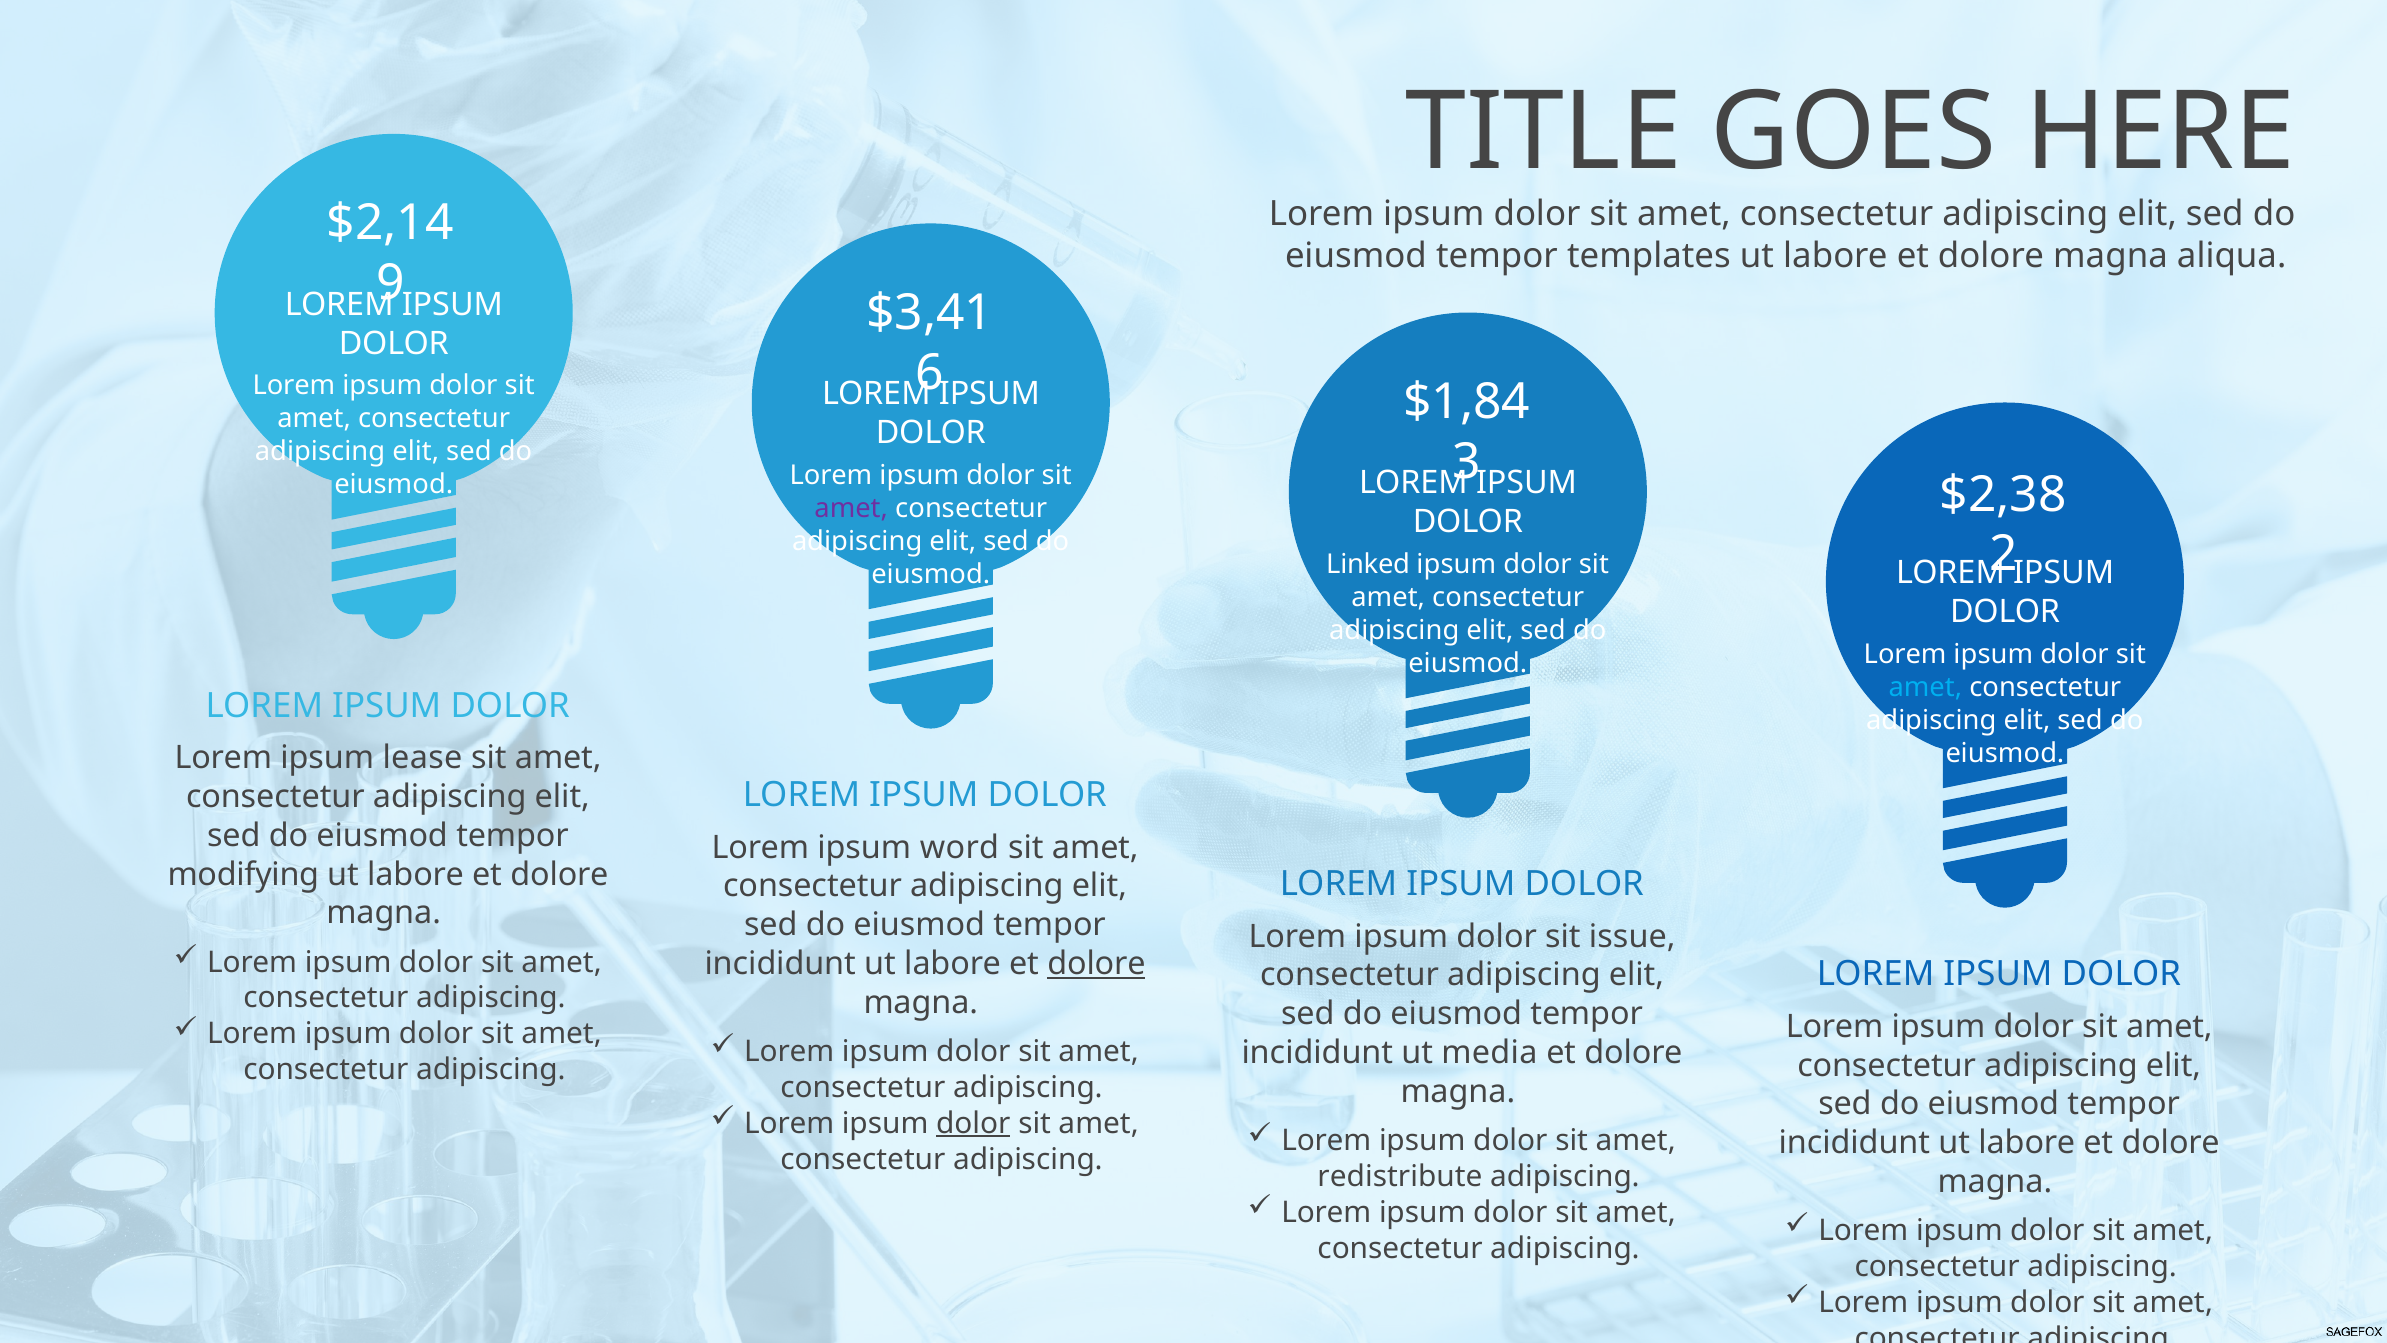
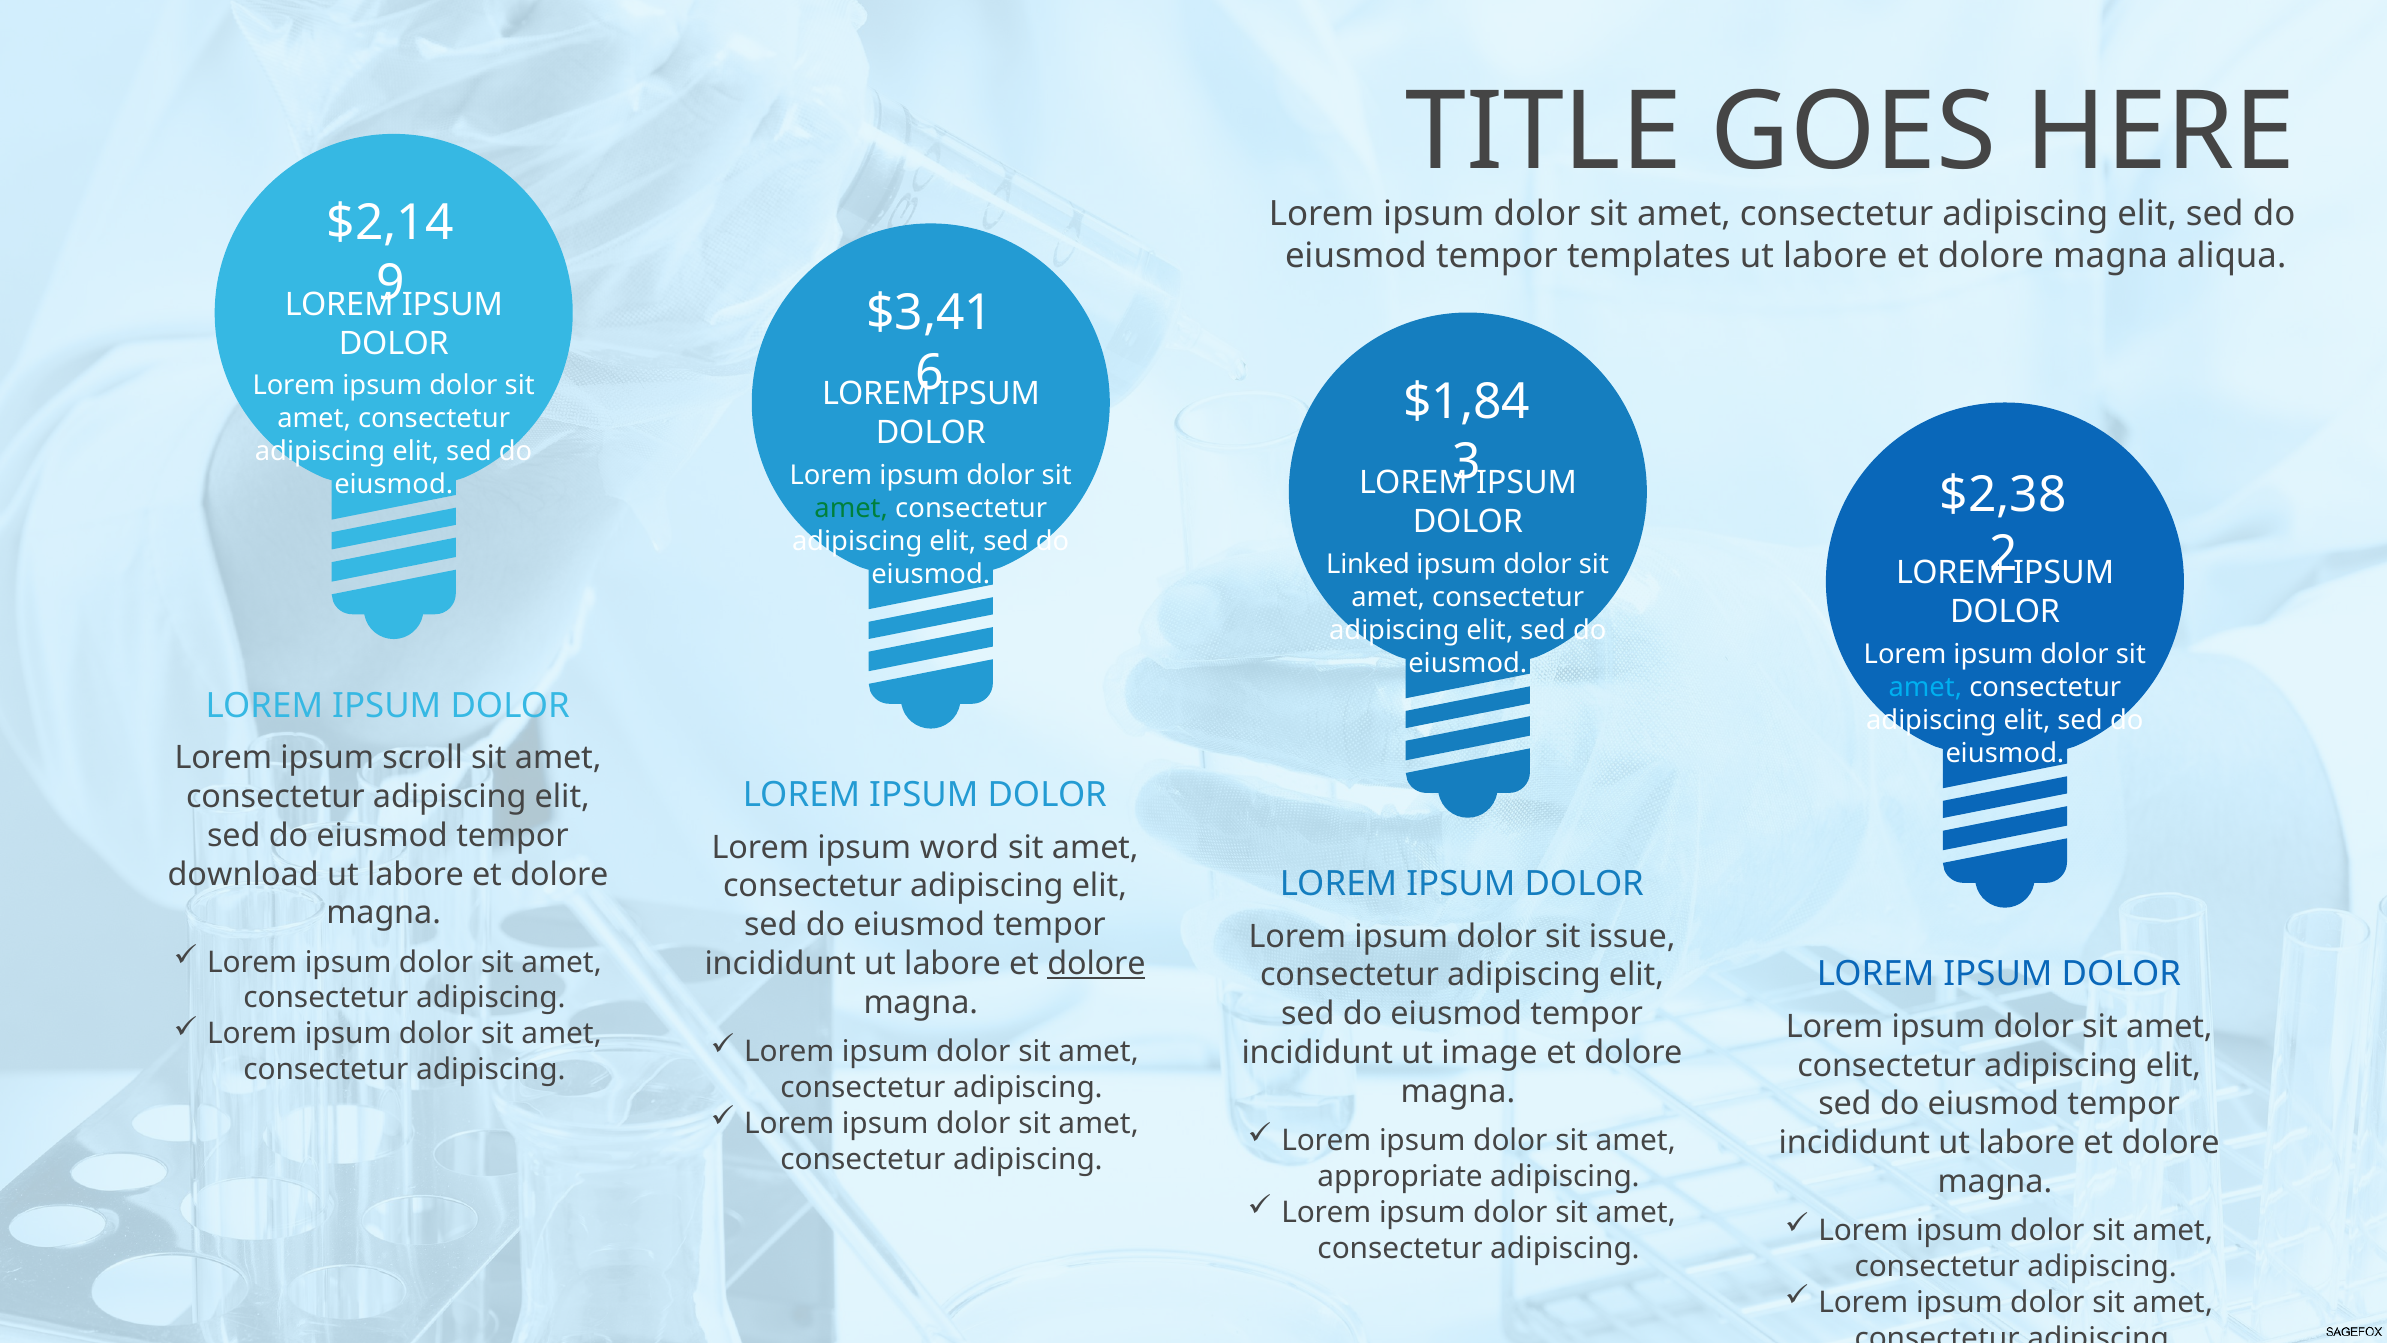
amet colour: purple -> green (851, 508)
lease: lease -> scroll (423, 758)
modifying: modifying -> download (243, 874)
media: media -> image (1489, 1053)
dolor underline: present -> none (973, 1123)
redistribute: redistribute -> appropriate (1400, 1176)
